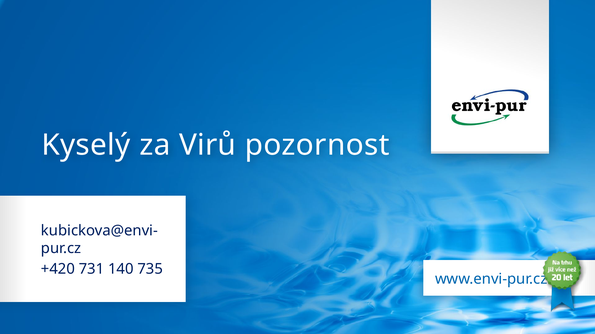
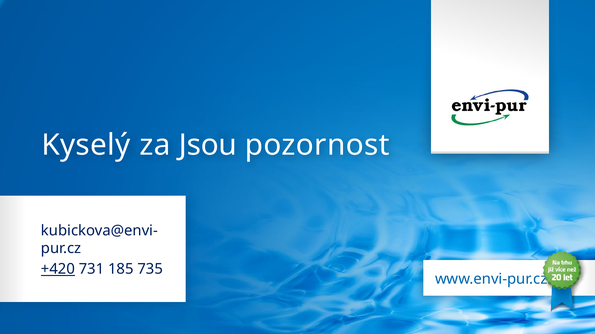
Virů: Virů -> Jsou (208, 145)
+420 underline: none -> present (58, 270)
140: 140 -> 185 (121, 270)
